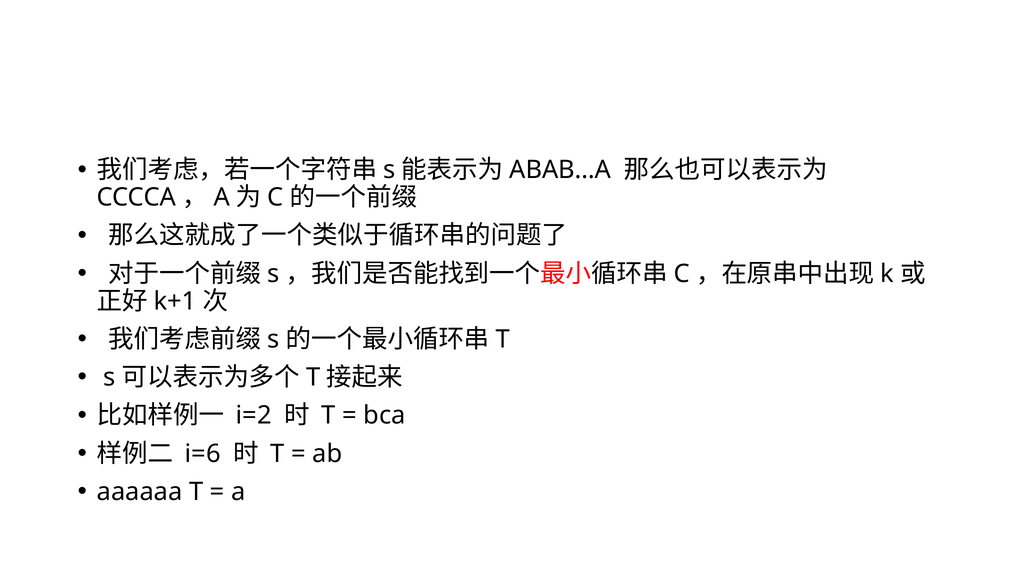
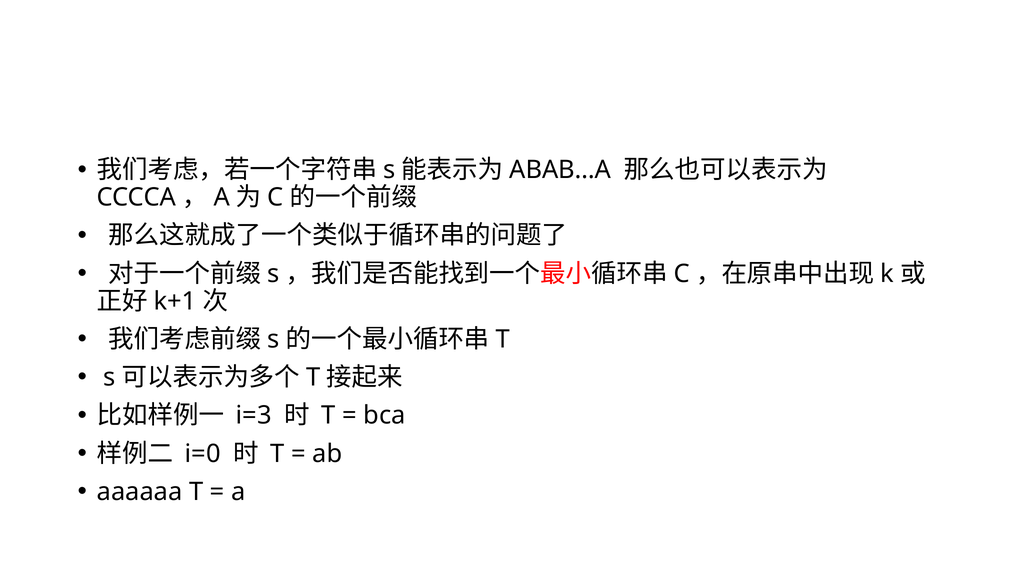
i=2: i=2 -> i=3 (254, 416)
i=6: i=6 -> i=0 (203, 454)
